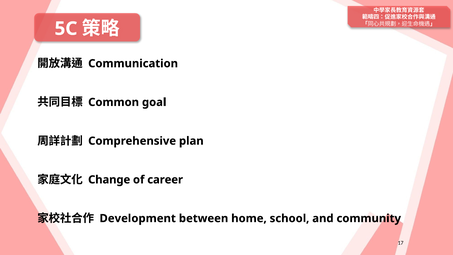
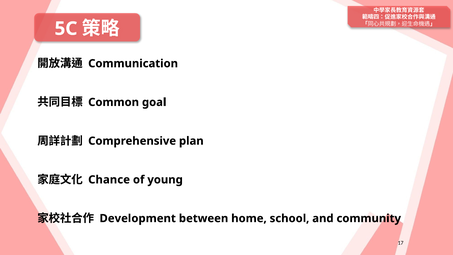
Change: Change -> Chance (109, 180)
career: career -> young (165, 180)
